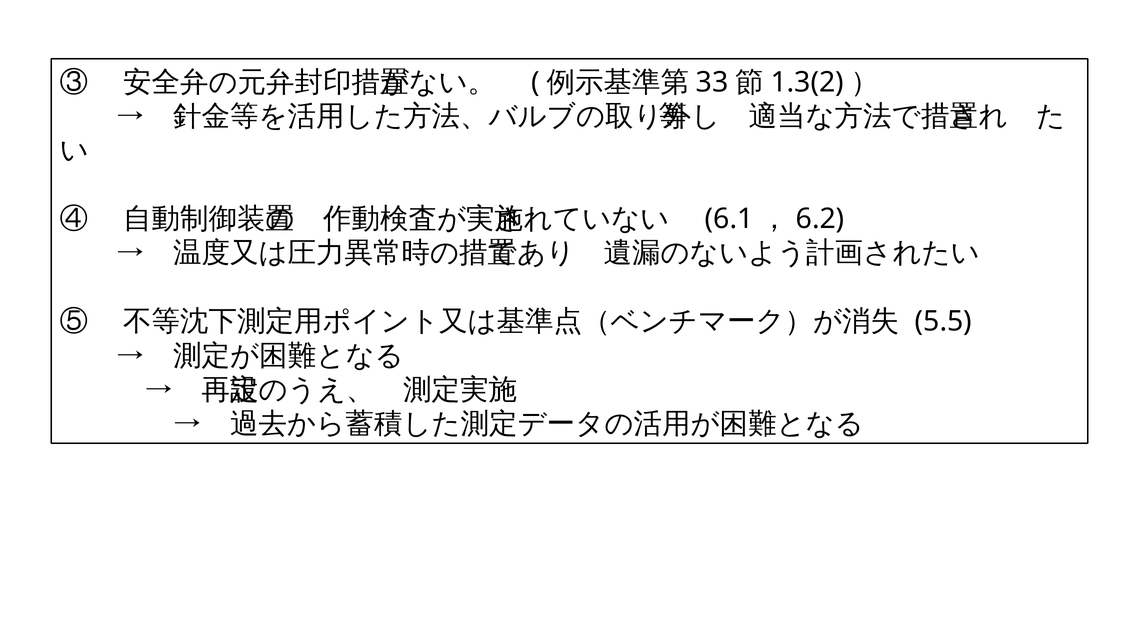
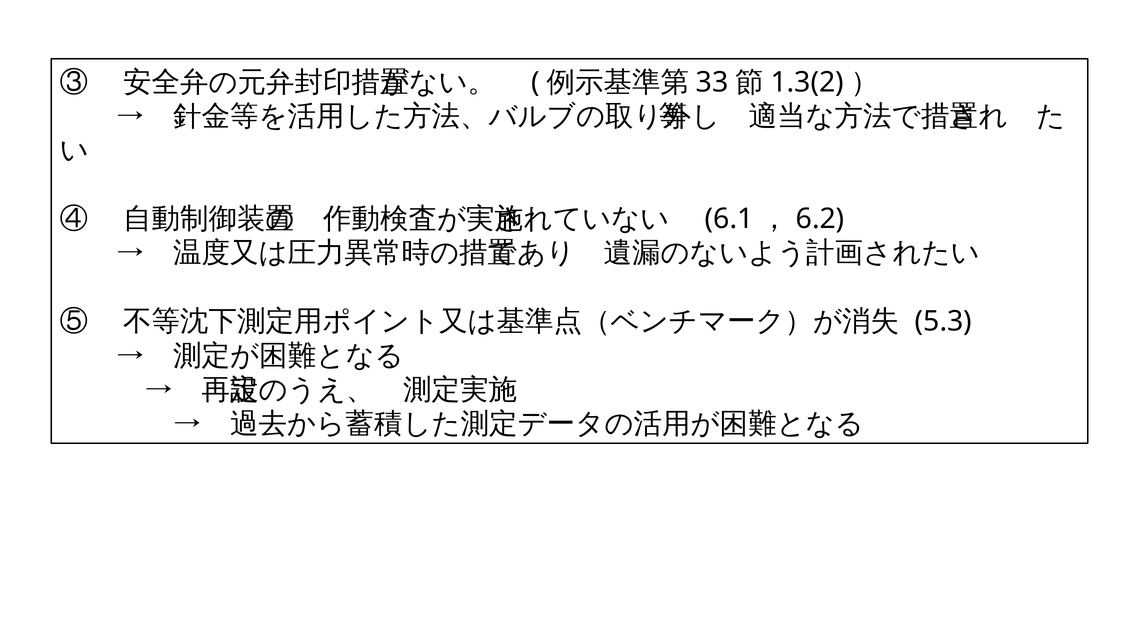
5.5: 5.5 -> 5.3 (943, 321)
